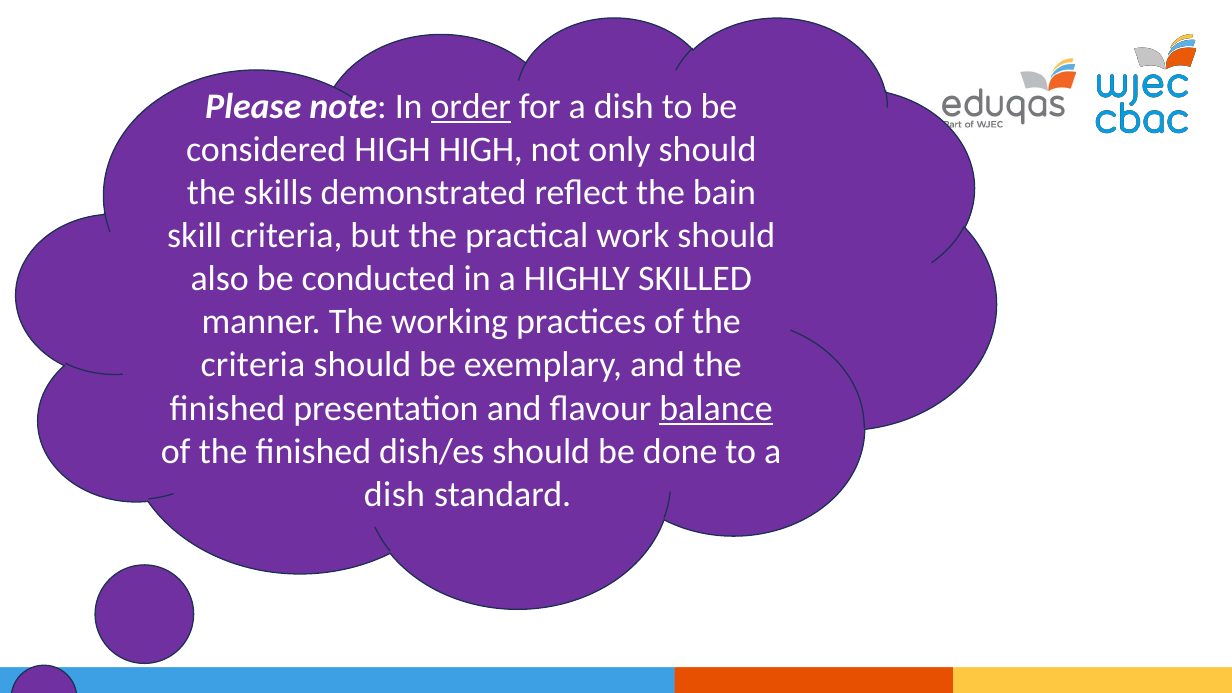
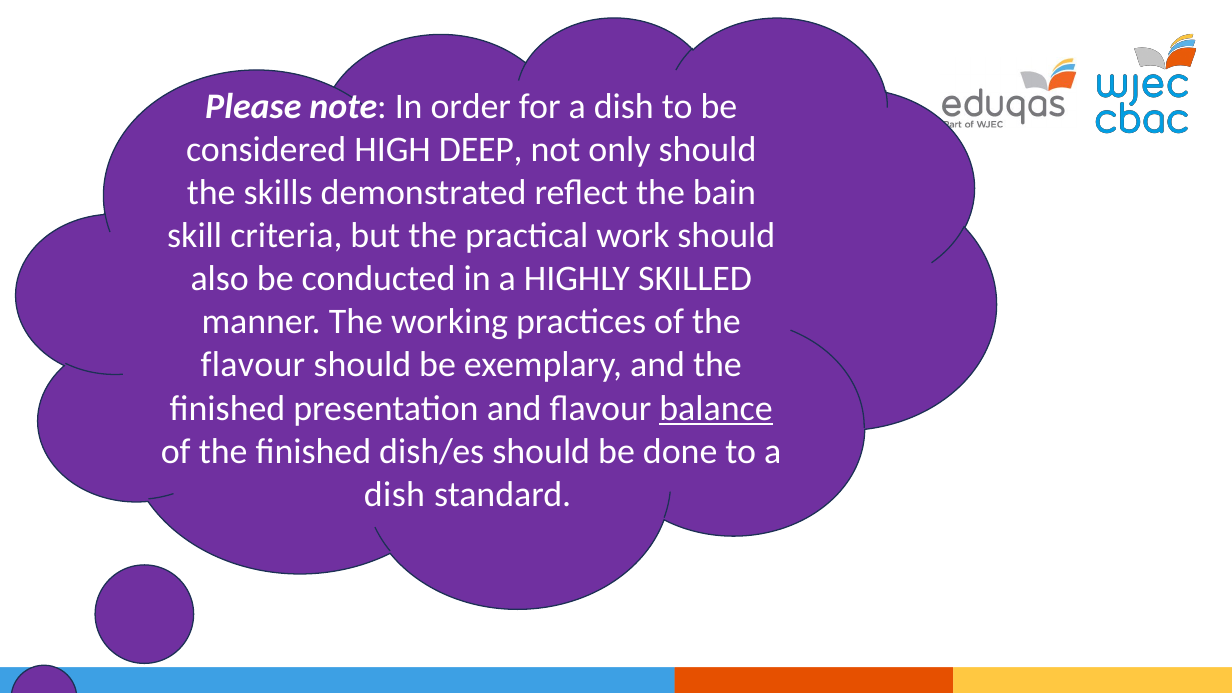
order underline: present -> none (471, 106)
HIGH HIGH: HIGH -> DEEP (481, 149)
criteria: criteria -> flavour (253, 365)
